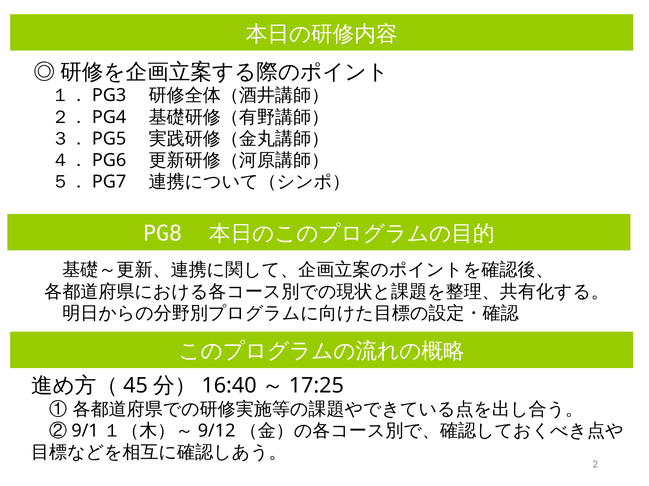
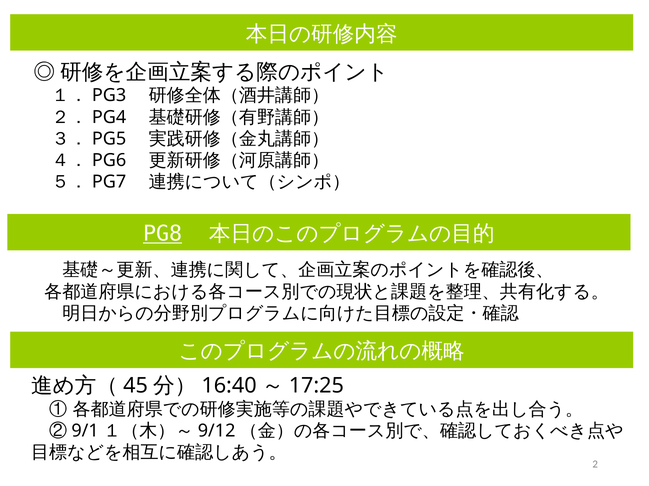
PG8 underline: none -> present (163, 234)
